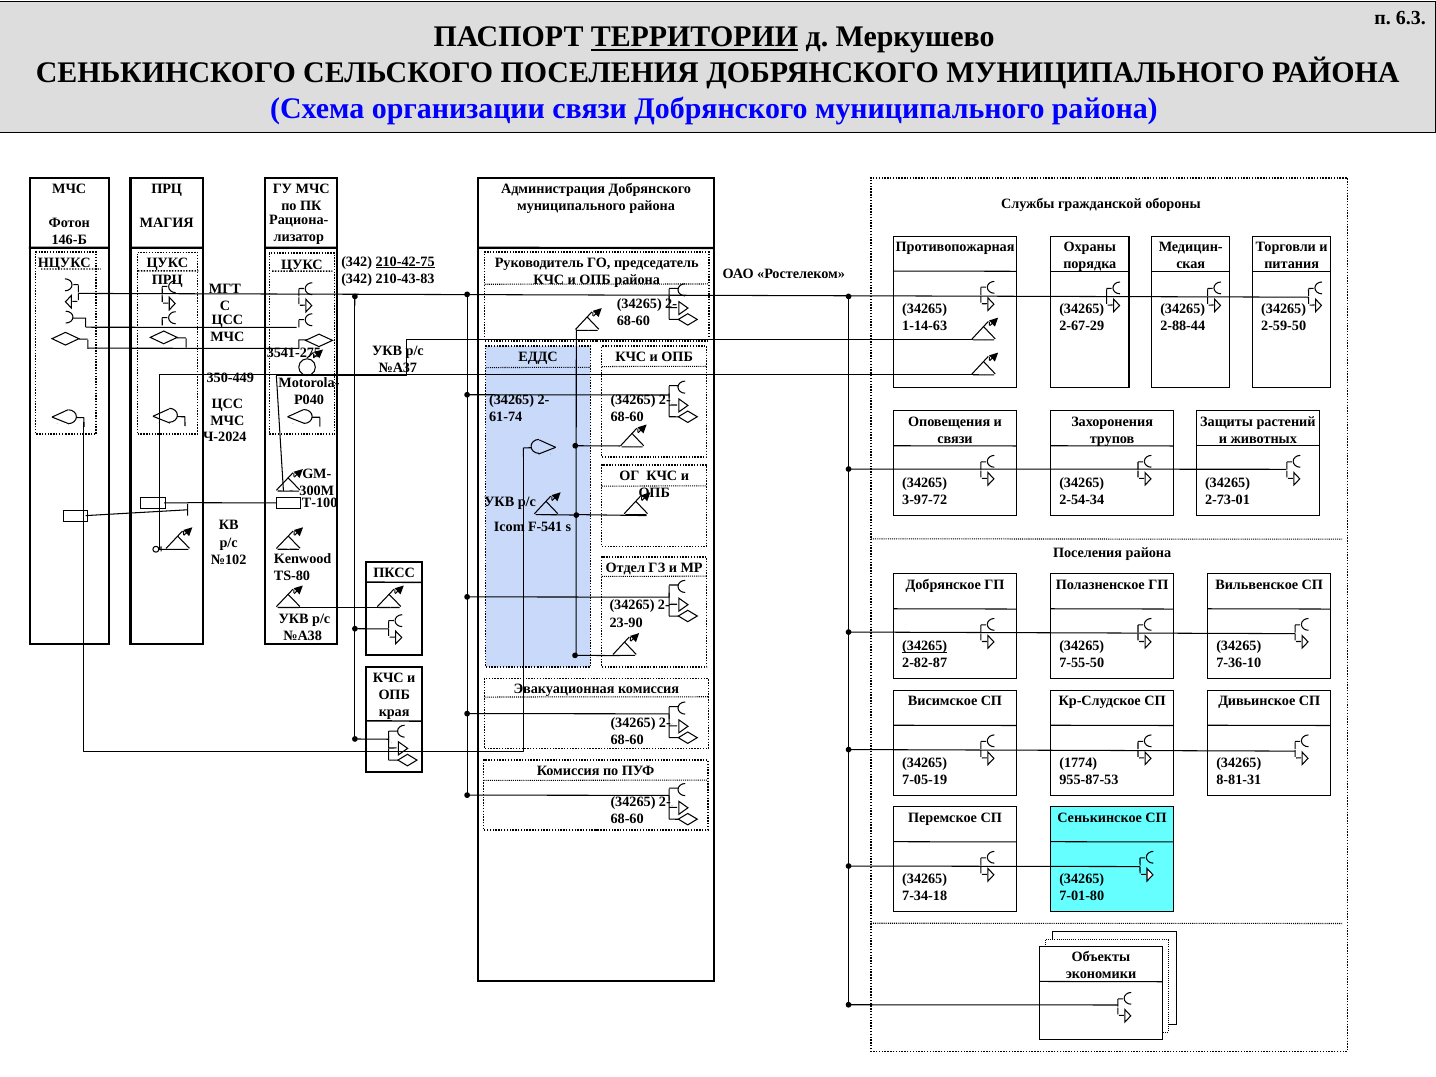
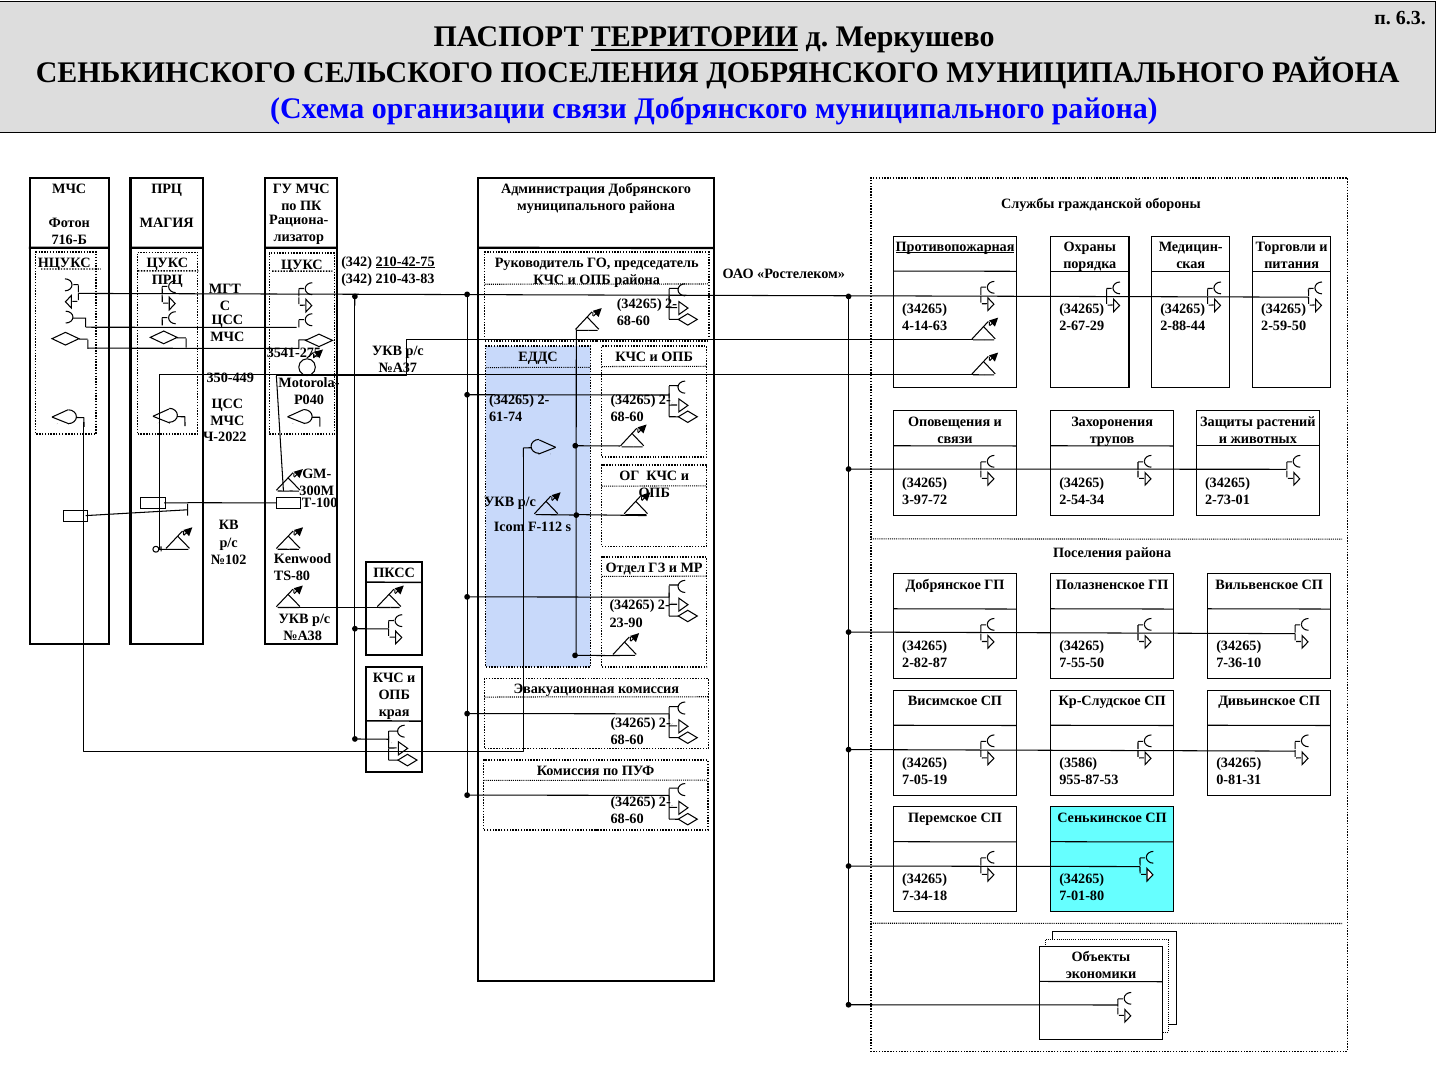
146-Б: 146-Б -> 716-Б (69, 240)
Противопожарная underline: none -> present (955, 247)
1-14-63: 1-14-63 -> 4-14-63 (925, 325)
Ч-2024: Ч-2024 -> Ч-2022 (225, 437)
F-541: F-541 -> F-112 (545, 526)
34265 underline: present -> none (925, 646)
1774: 1774 -> 3586 (1078, 763)
8-81-31: 8-81-31 -> 0-81-31 (1239, 780)
